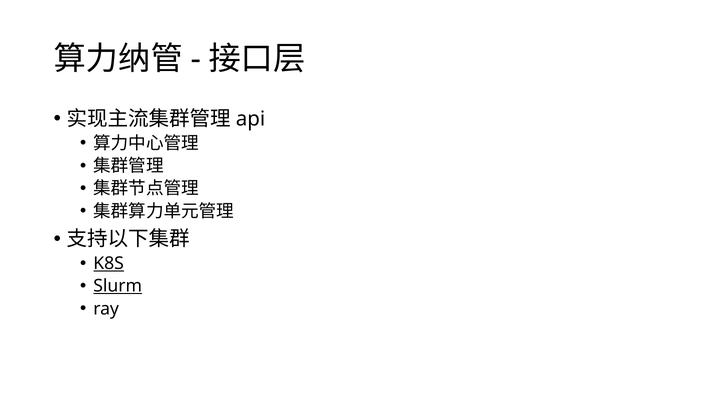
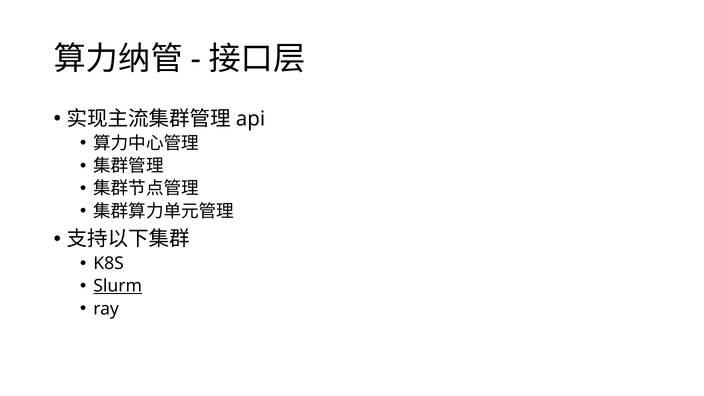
K8S underline: present -> none (109, 263)
